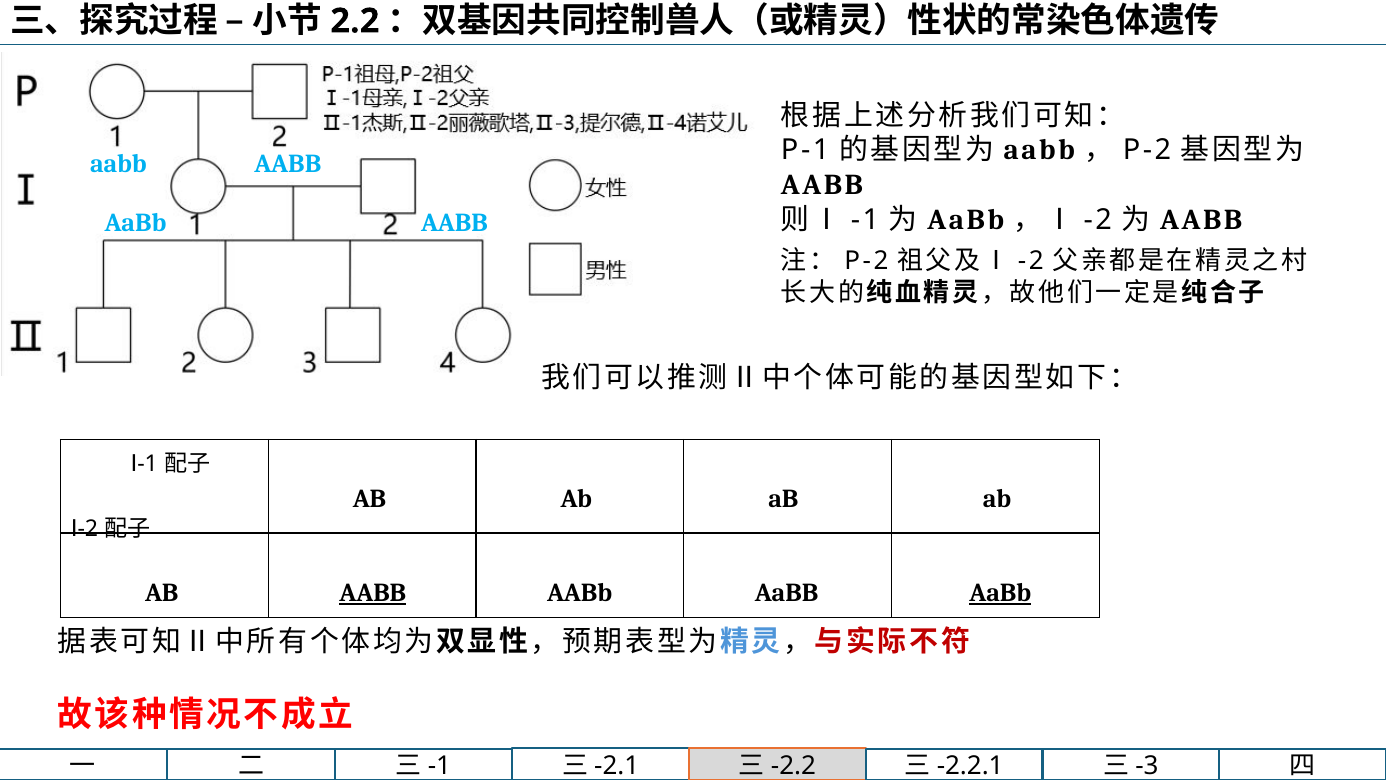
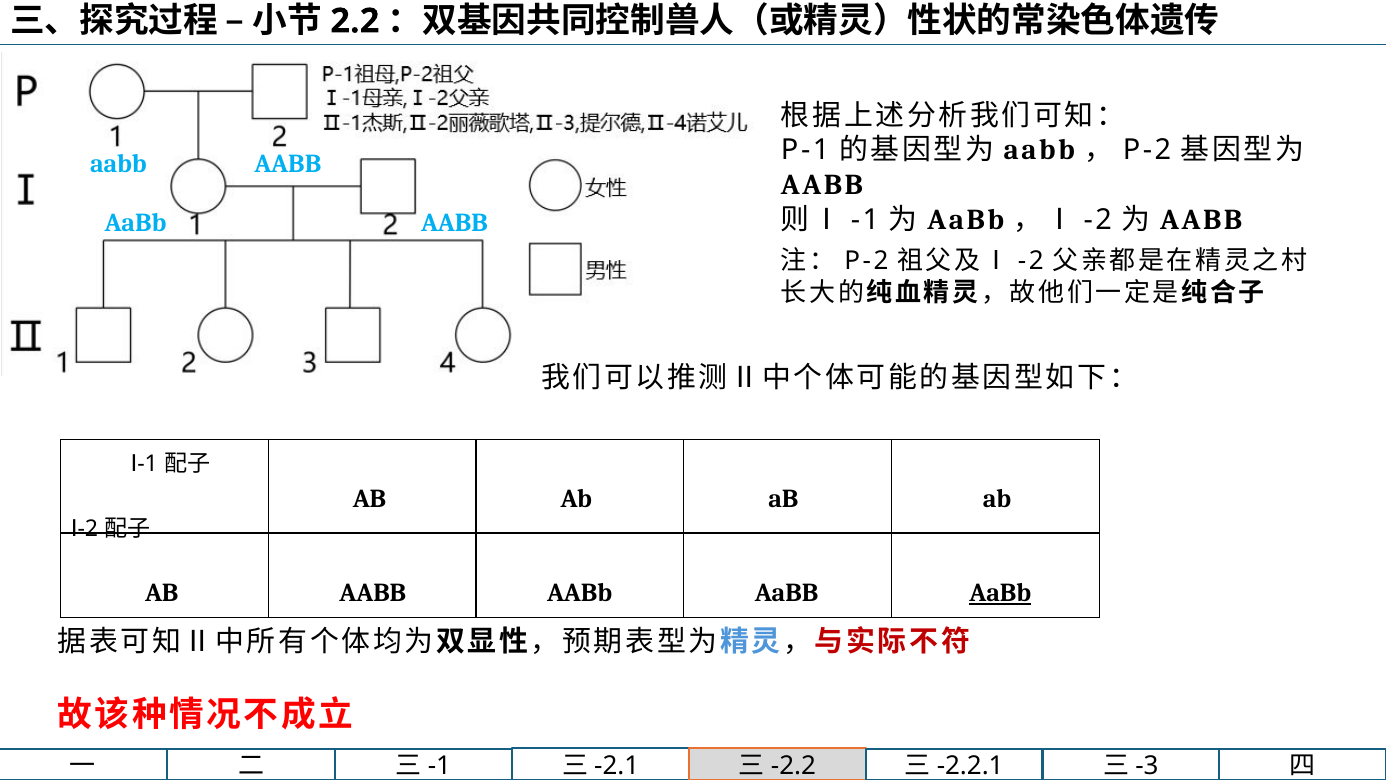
AABB underline: present -> none (373, 592)
